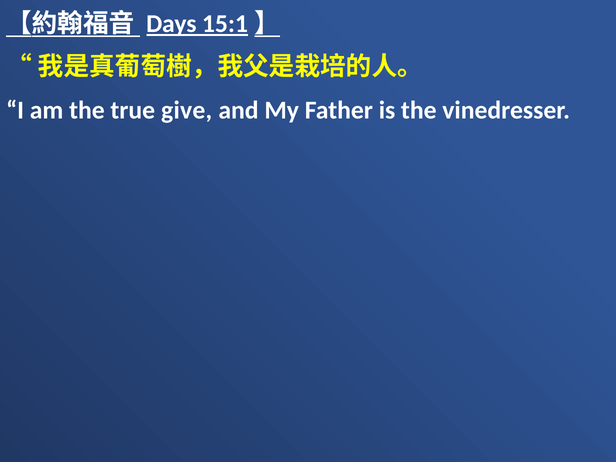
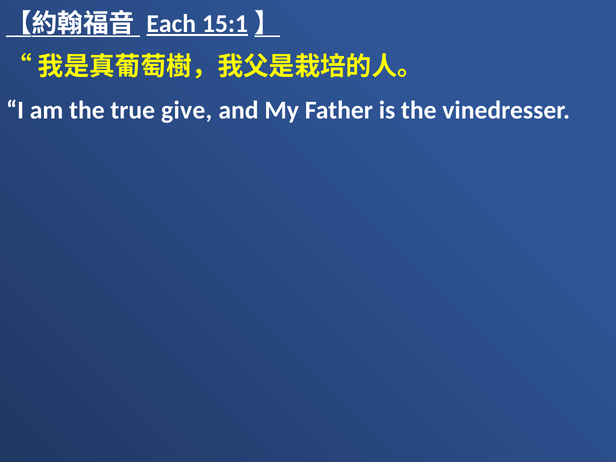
Days: Days -> Each (171, 24)
